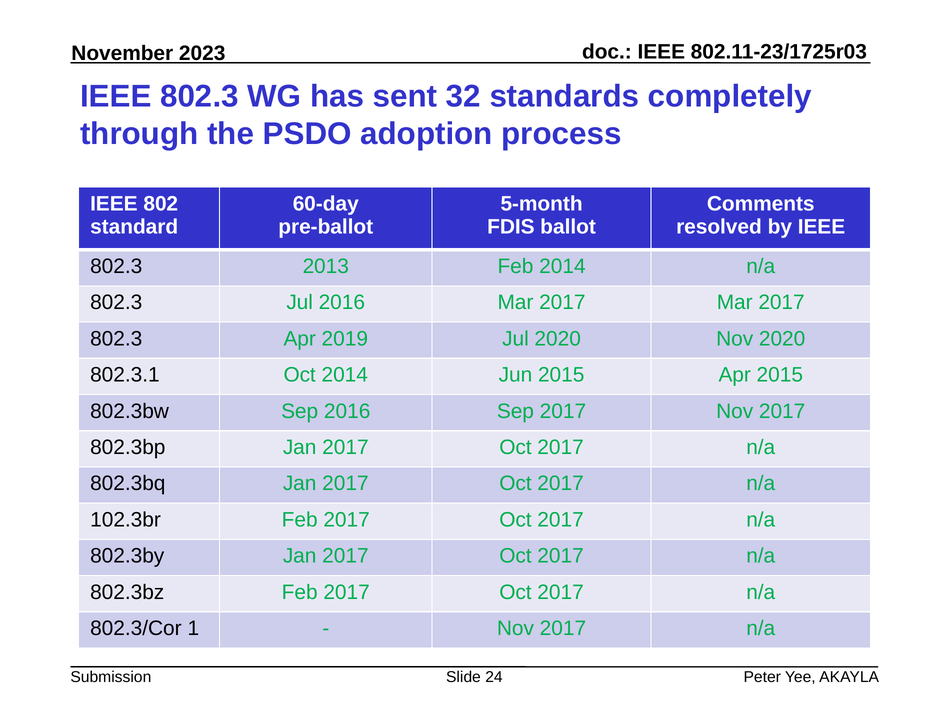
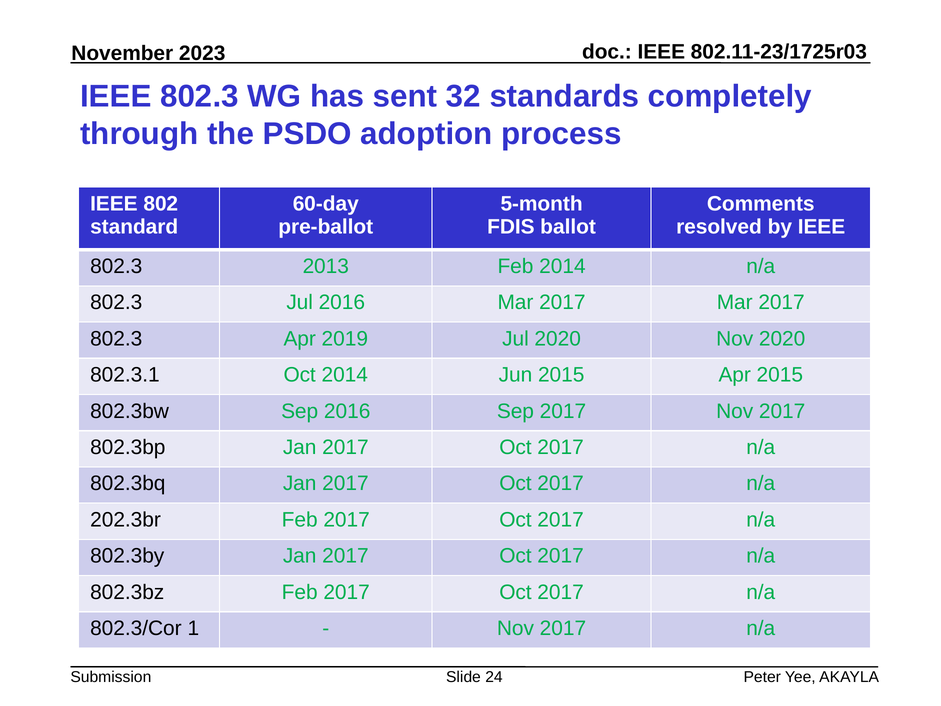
102.3br: 102.3br -> 202.3br (126, 520)
